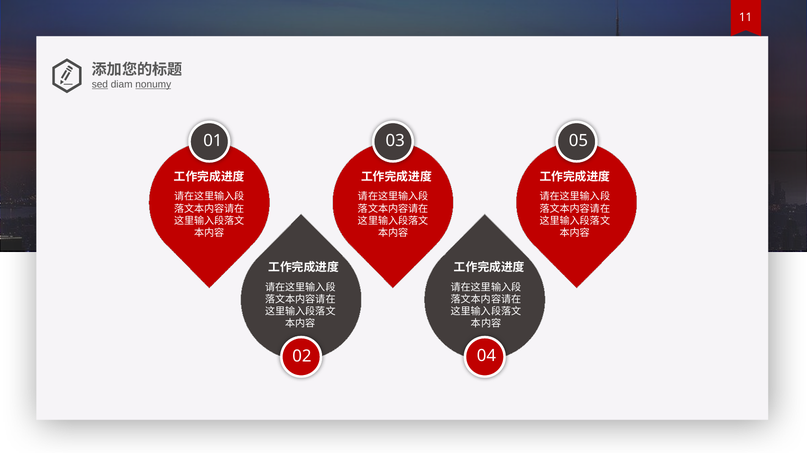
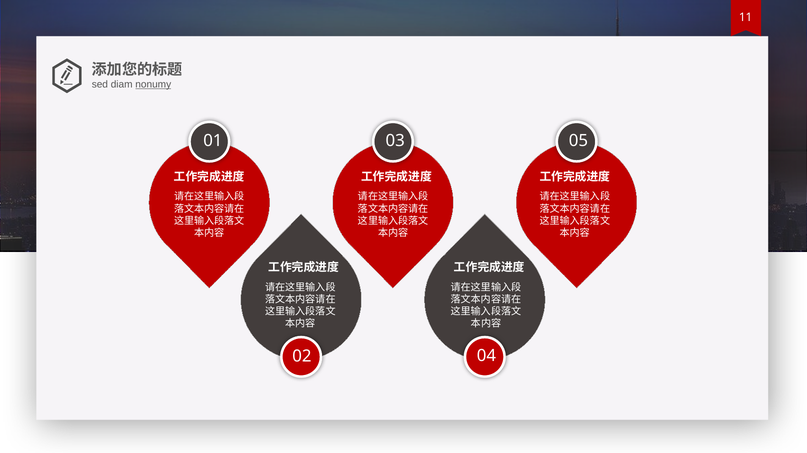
sed underline: present -> none (100, 85)
